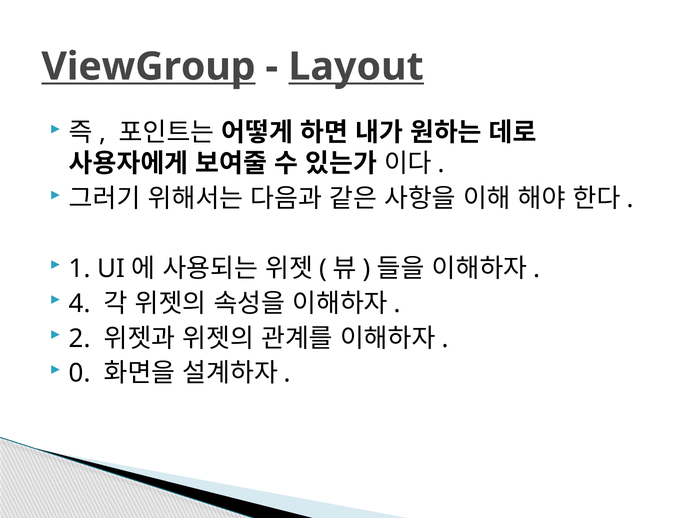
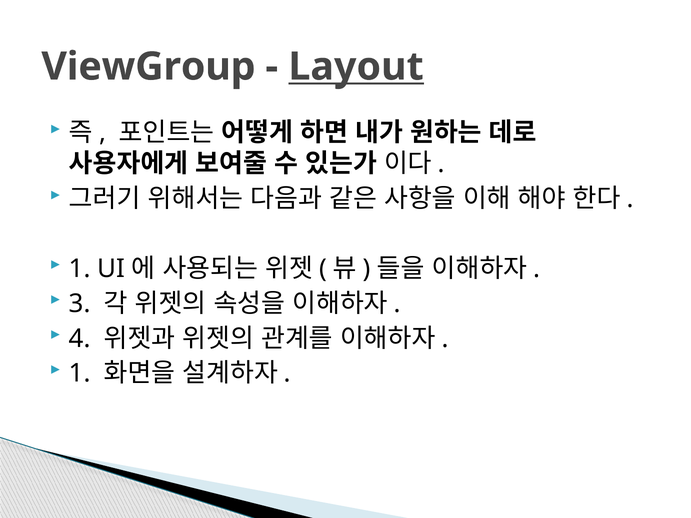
ViewGroup underline: present -> none (148, 67)
4: 4 -> 3 (80, 304)
2: 2 -> 4 (80, 339)
0: 0 -> 1 (80, 374)
